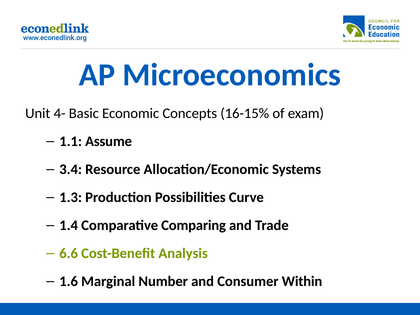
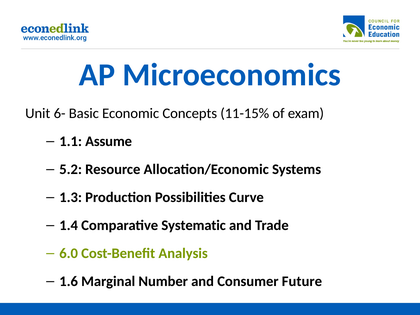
4-: 4- -> 6- (60, 114)
16-15%: 16-15% -> 11-15% (245, 114)
3.4: 3.4 -> 5.2 (71, 170)
Comparing: Comparing -> Systematic (194, 225)
6.6: 6.6 -> 6.0 (69, 253)
Within: Within -> Future (302, 281)
